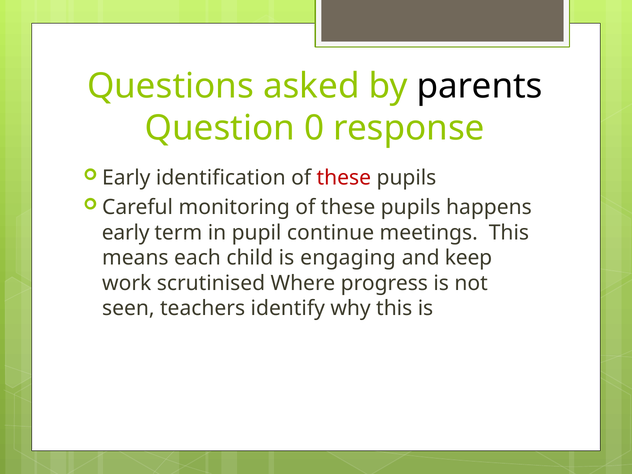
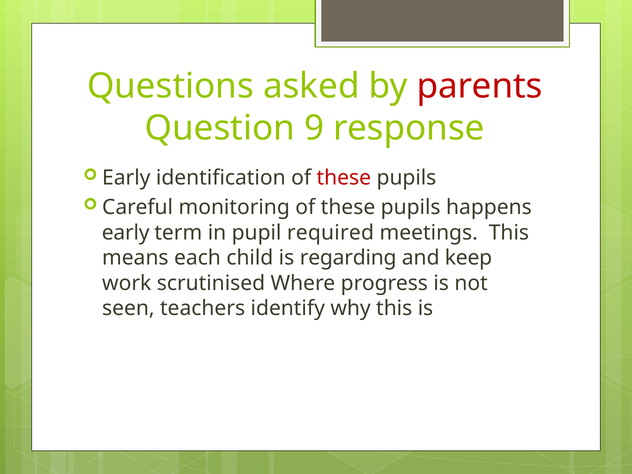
parents colour: black -> red (480, 86)
0: 0 -> 9 (314, 128)
continue: continue -> required (330, 233)
engaging: engaging -> regarding (348, 258)
